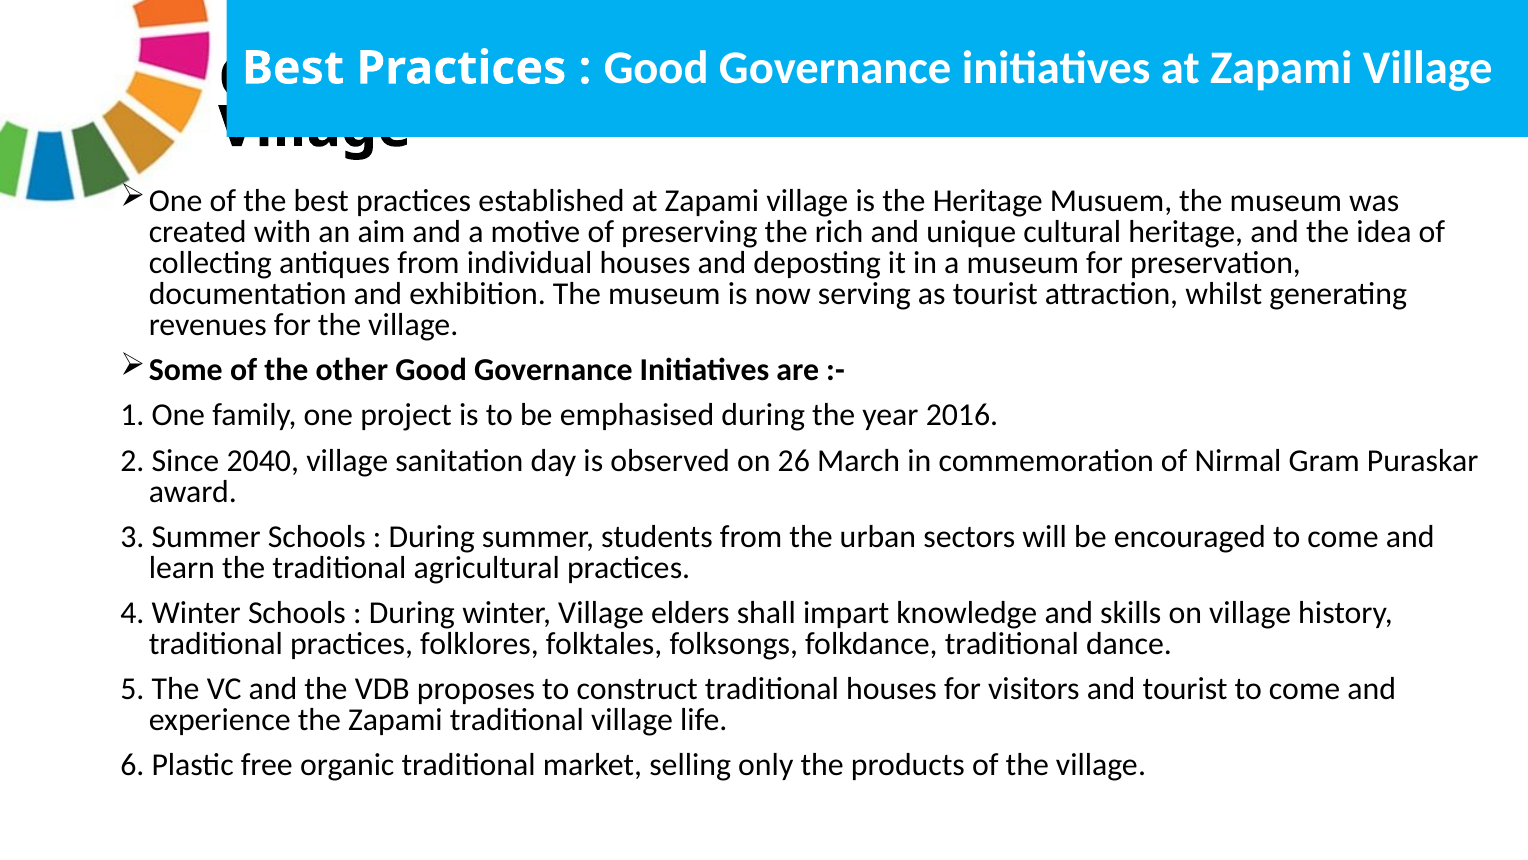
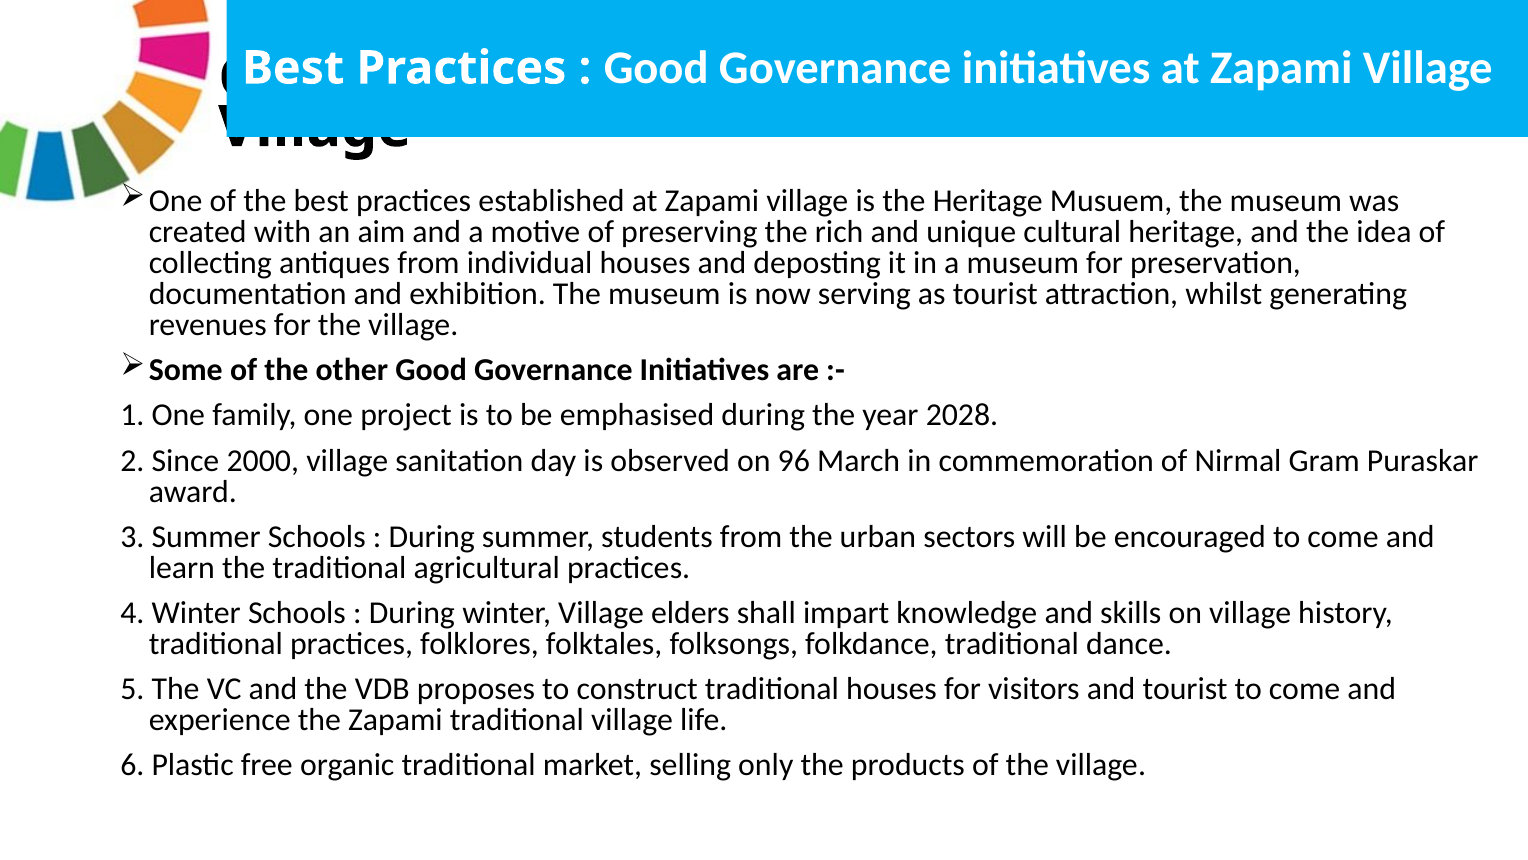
2016: 2016 -> 2028 (962, 415)
2040: 2040 -> 2000 (263, 460)
26: 26 -> 96 (794, 460)
